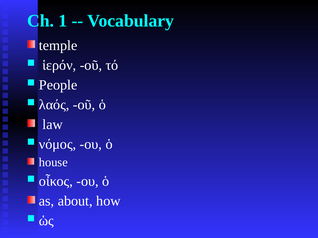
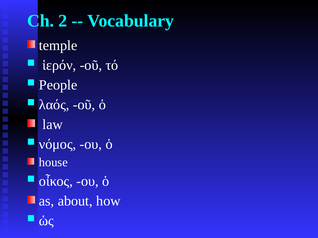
1: 1 -> 2 (63, 21)
